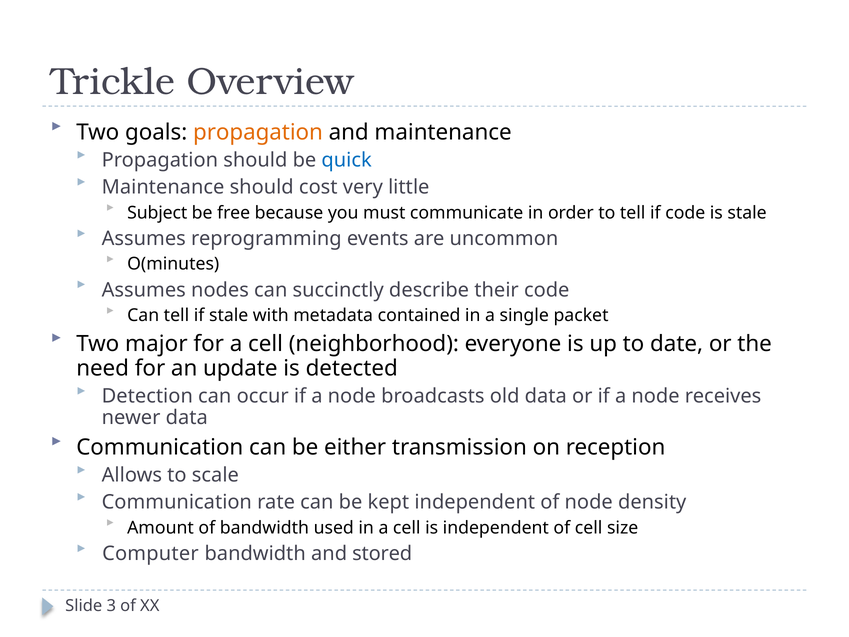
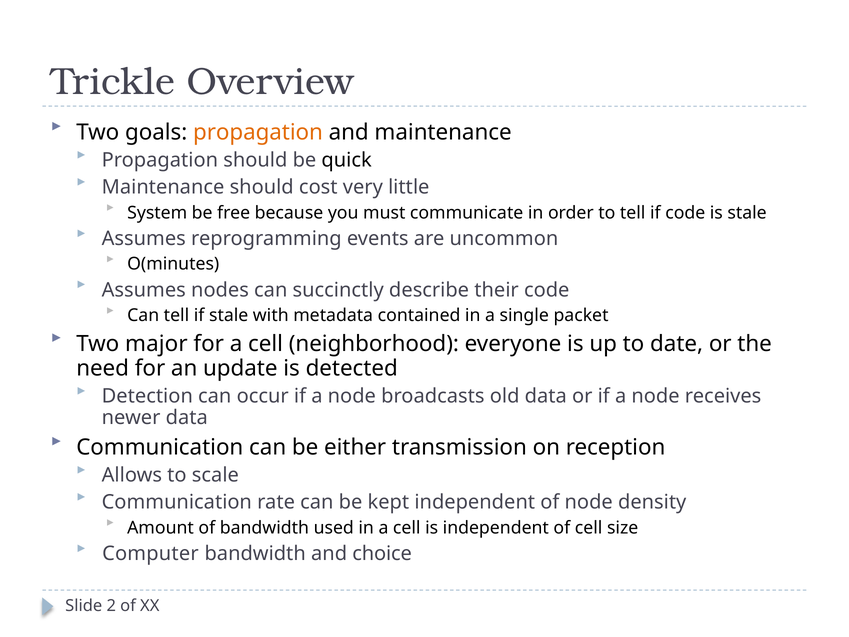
quick colour: blue -> black (347, 160)
Subject: Subject -> System (157, 213)
stored: stored -> choice (382, 553)
3: 3 -> 2 (111, 605)
